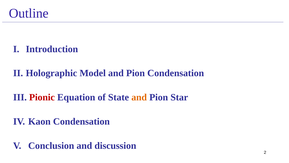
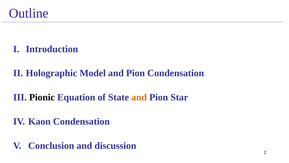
Pionic colour: red -> black (42, 97)
